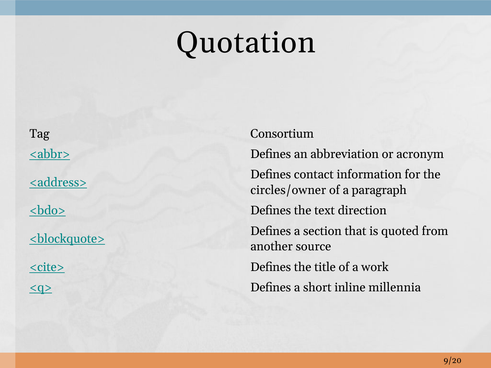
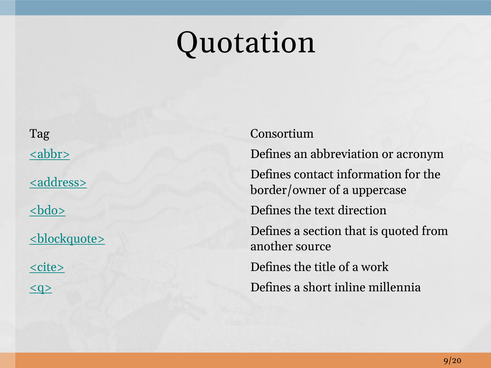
circles/owner: circles/owner -> border/owner (288, 190)
paragraph: paragraph -> uppercase (379, 190)
